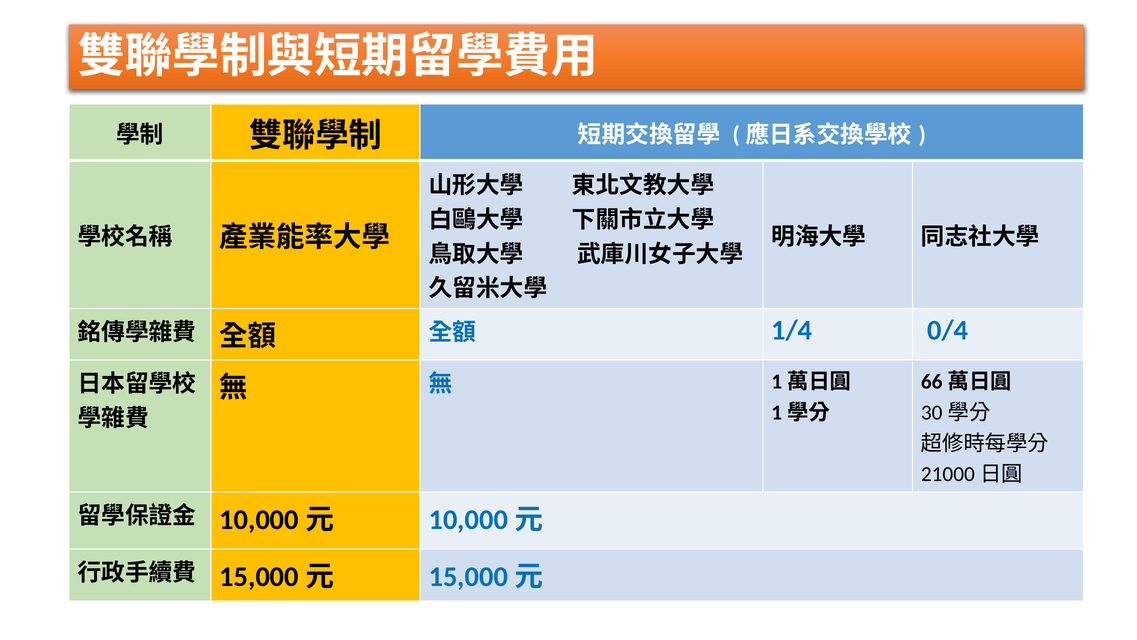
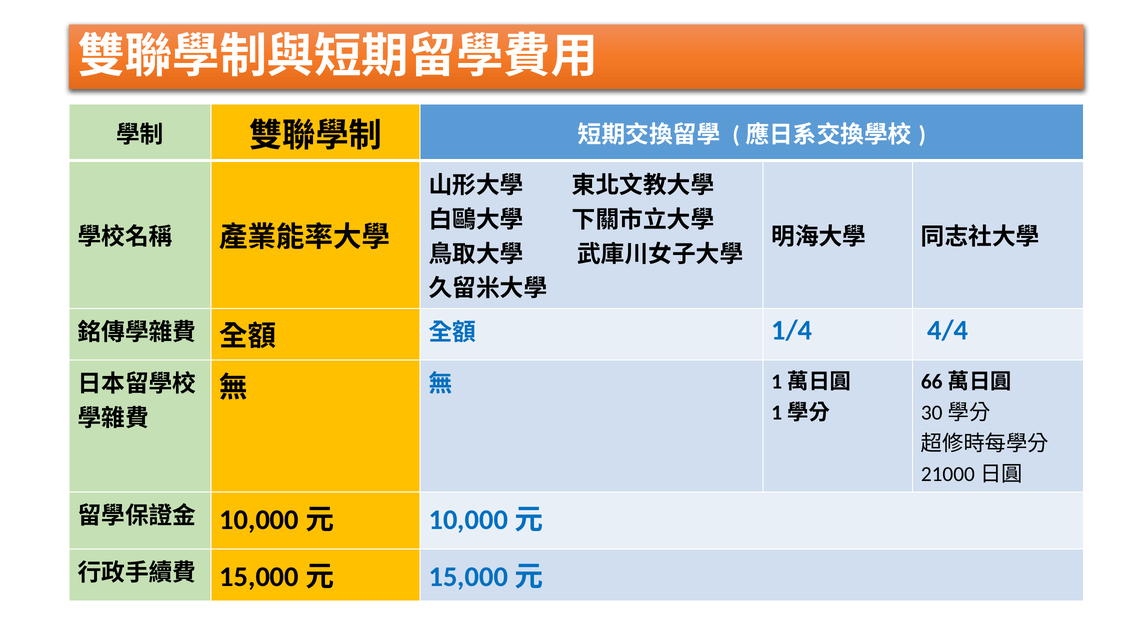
0/4: 0/4 -> 4/4 (948, 330)
